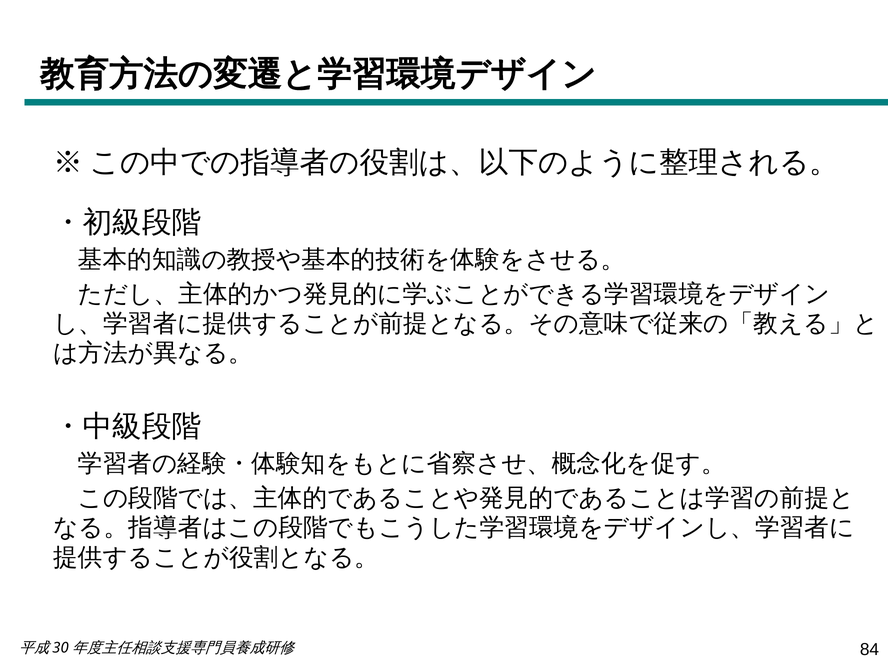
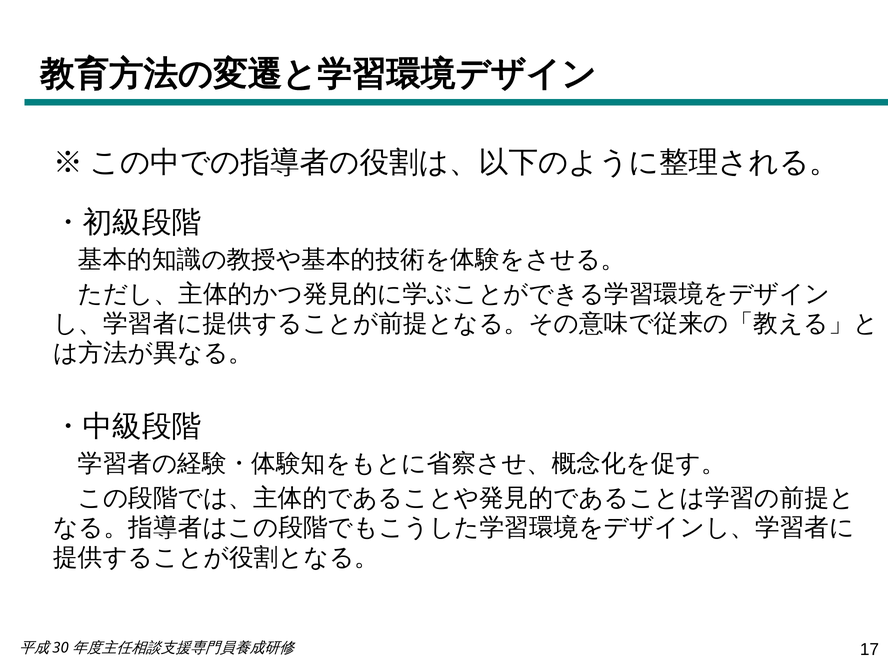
84: 84 -> 17 (869, 650)
